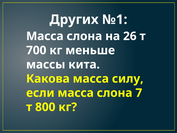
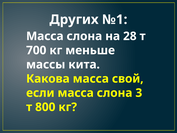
26: 26 -> 28 (130, 36)
силу: силу -> свой (128, 79)
7: 7 -> 3 (139, 93)
